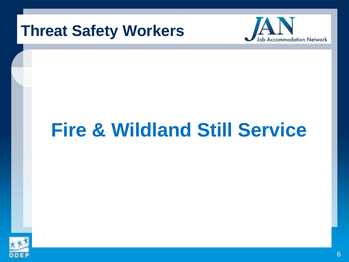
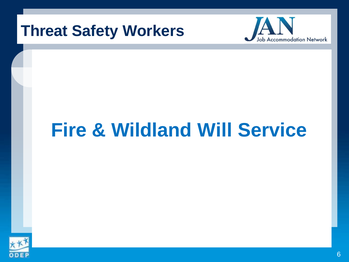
Still: Still -> Will (215, 130)
